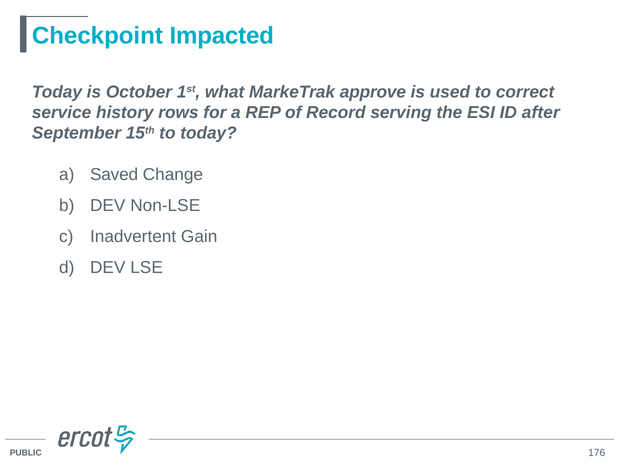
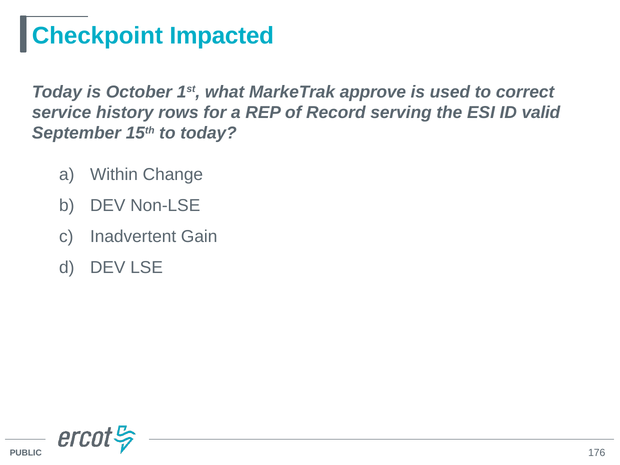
after: after -> valid (541, 113)
Saved: Saved -> Within (114, 175)
